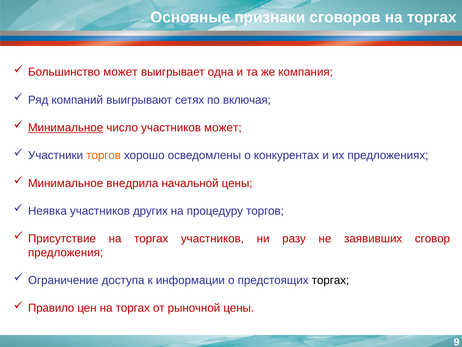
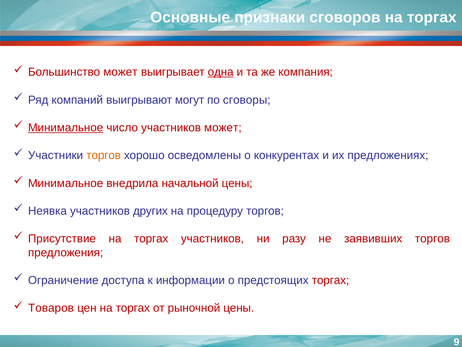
одна underline: none -> present (221, 72)
сетях: сетях -> могут (190, 100)
включая: включая -> сговоры (247, 100)
заявивших сговор: сговор -> торгов (432, 238)
торгах colour: black -> red (330, 280)
Правило: Правило -> Товаров (51, 308)
